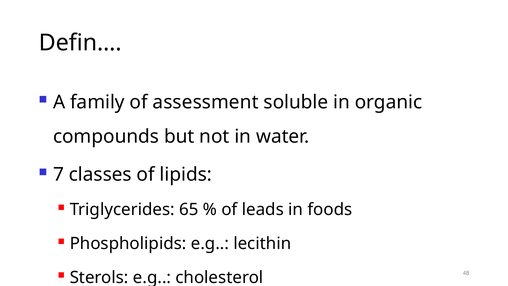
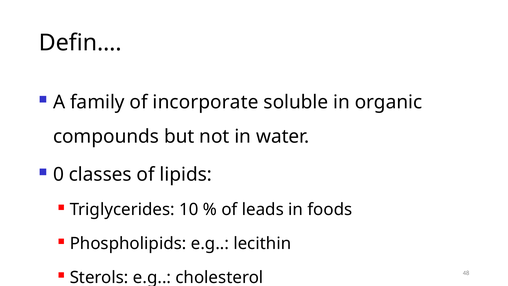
assessment: assessment -> incorporate (206, 102)
7: 7 -> 0 (58, 175)
65: 65 -> 10 (189, 210)
